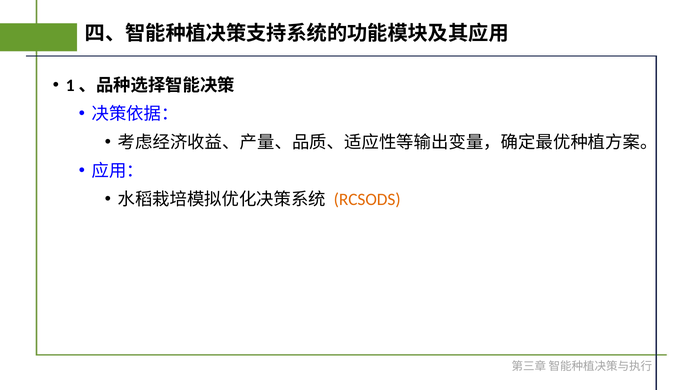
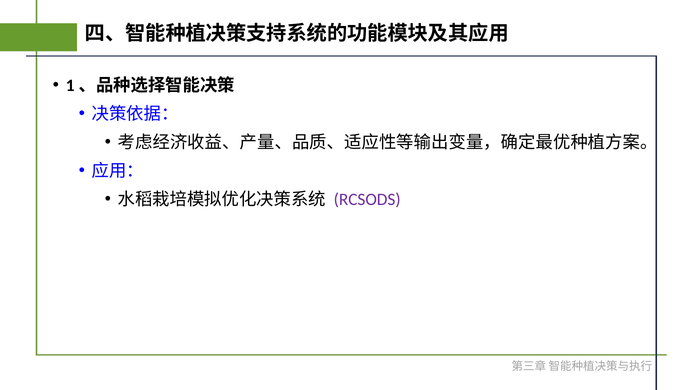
RCSODS colour: orange -> purple (367, 199)
